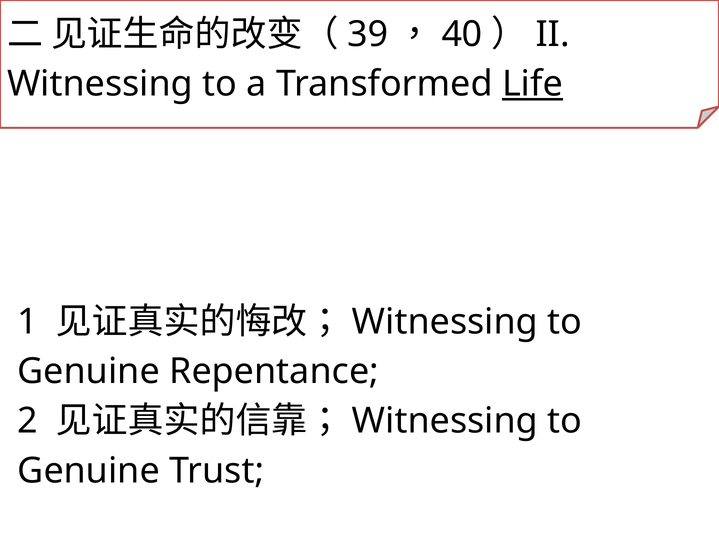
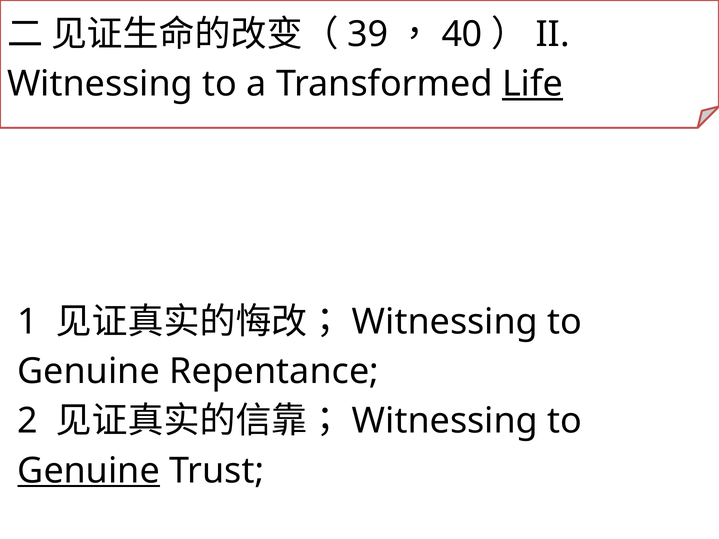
Genuine underline: none -> present (89, 471)
